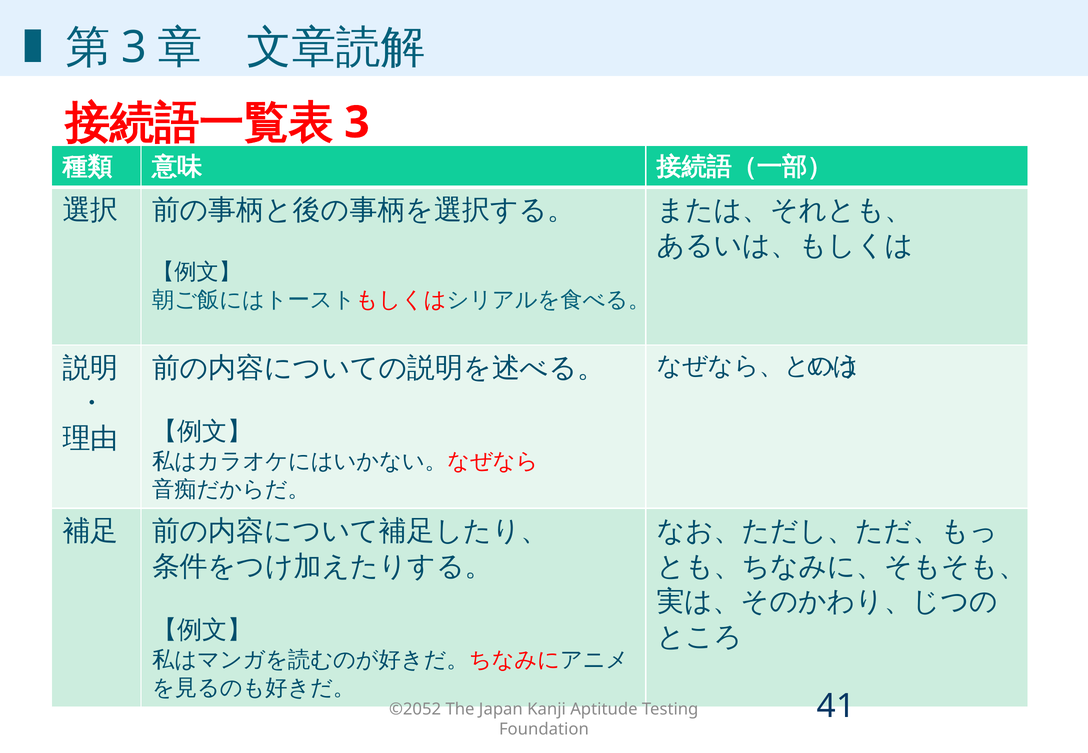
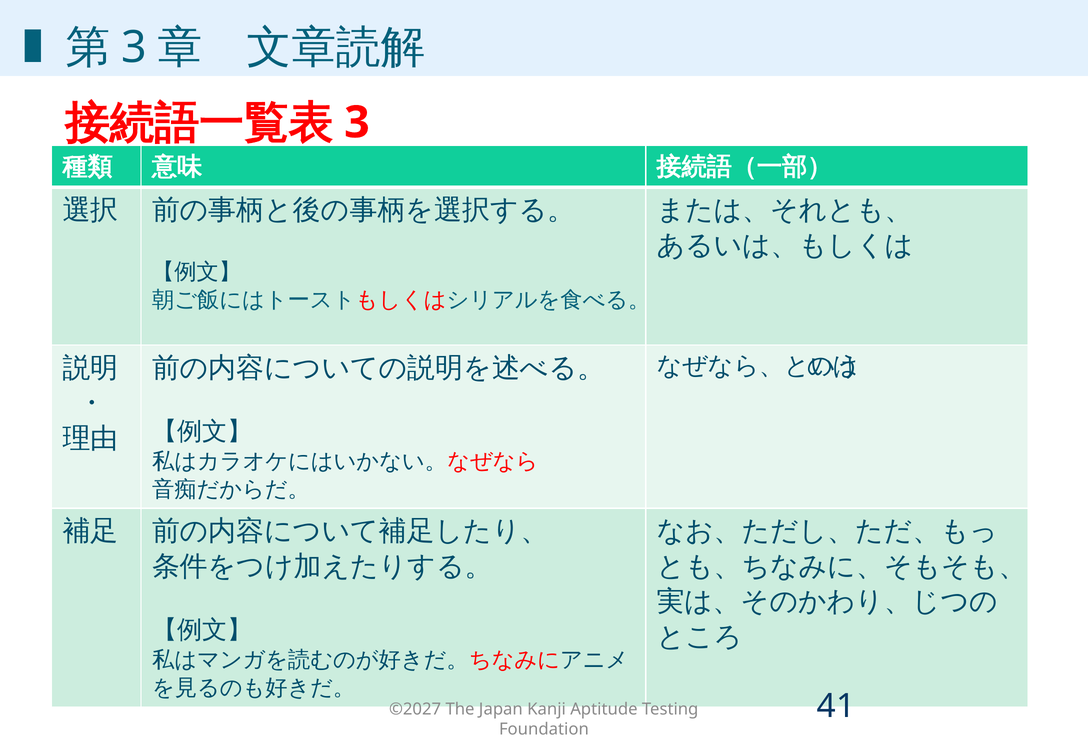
©2052: ©2052 -> ©2027 (415, 709)
